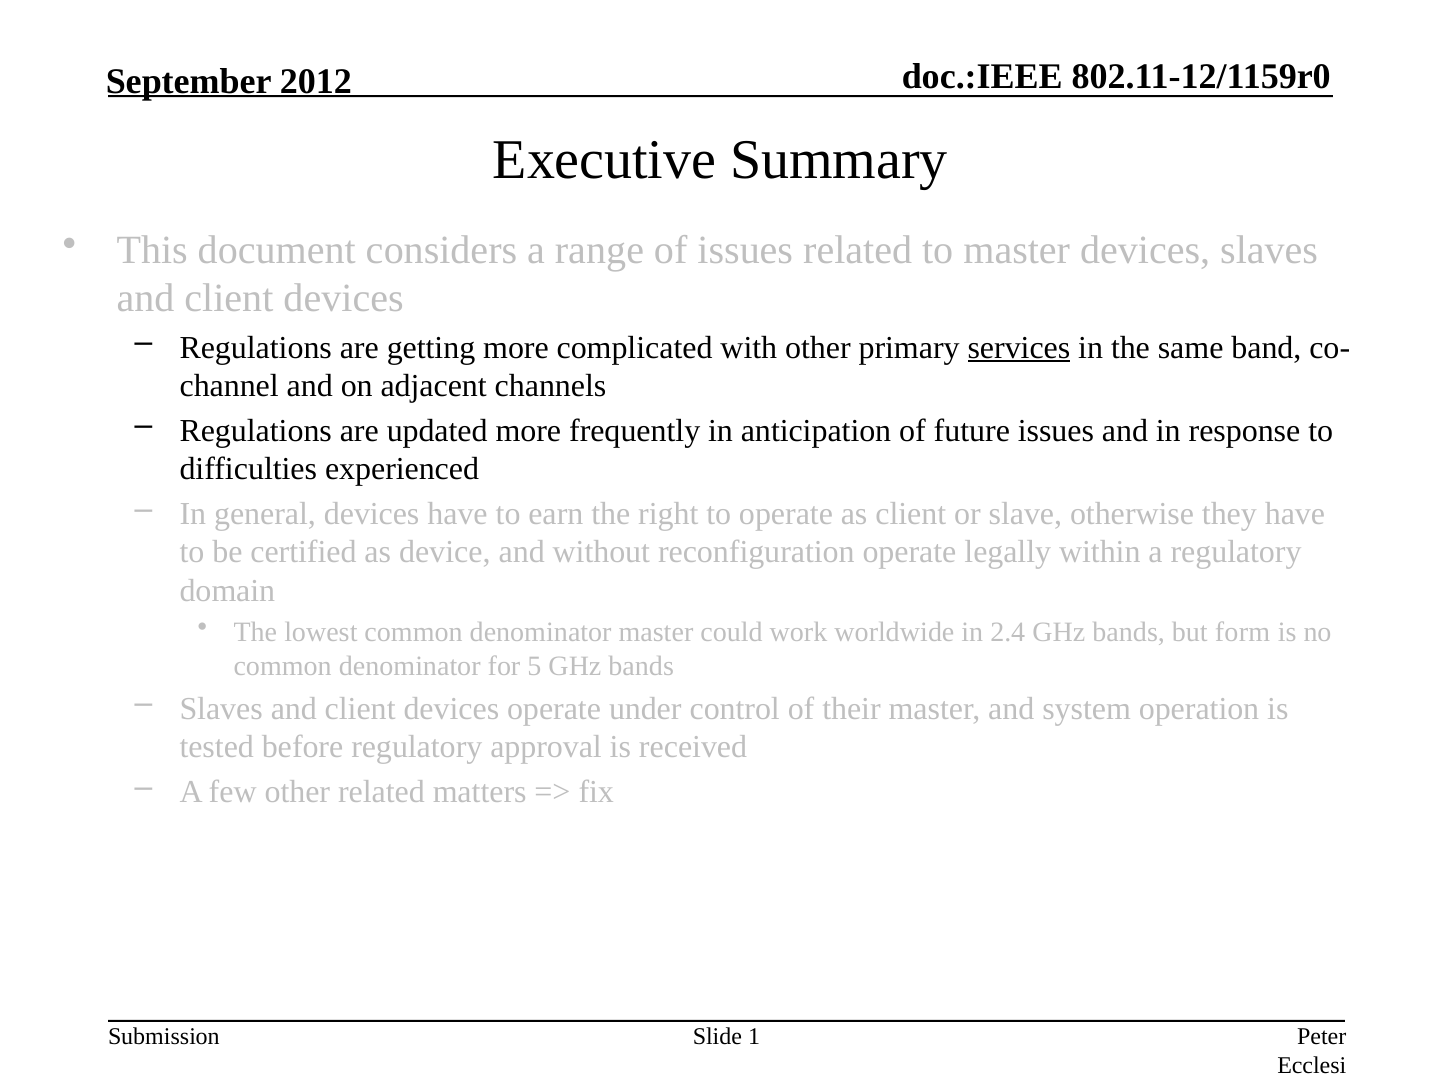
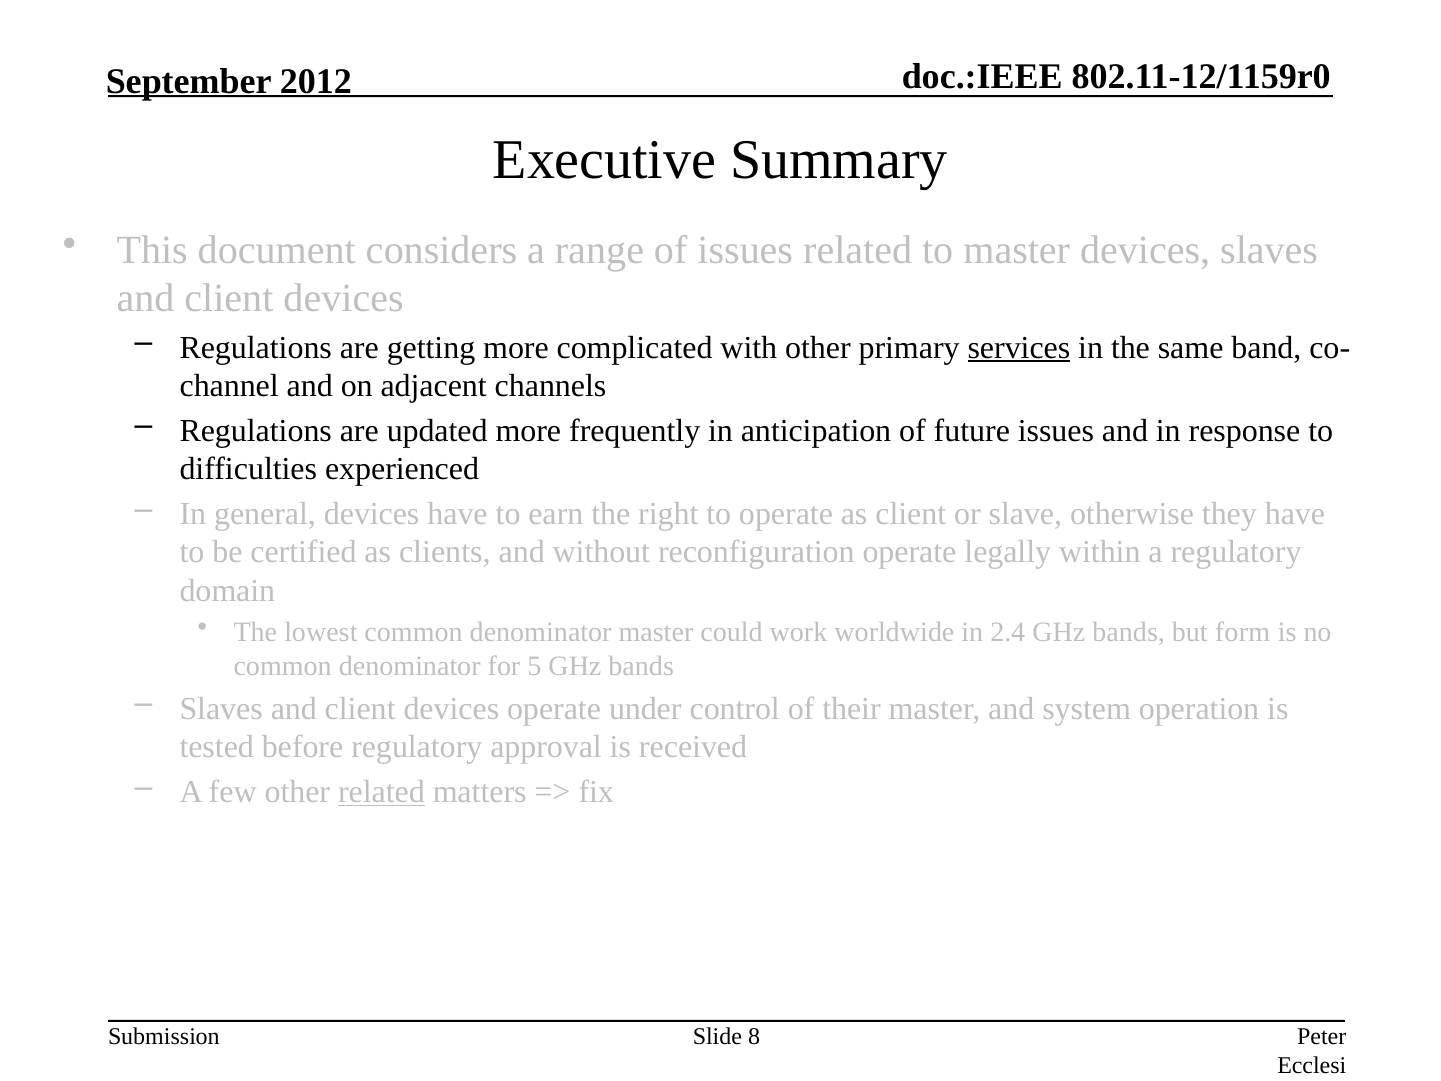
device: device -> clients (445, 552)
related underline: none -> present (381, 792)
1: 1 -> 8 (754, 1037)
